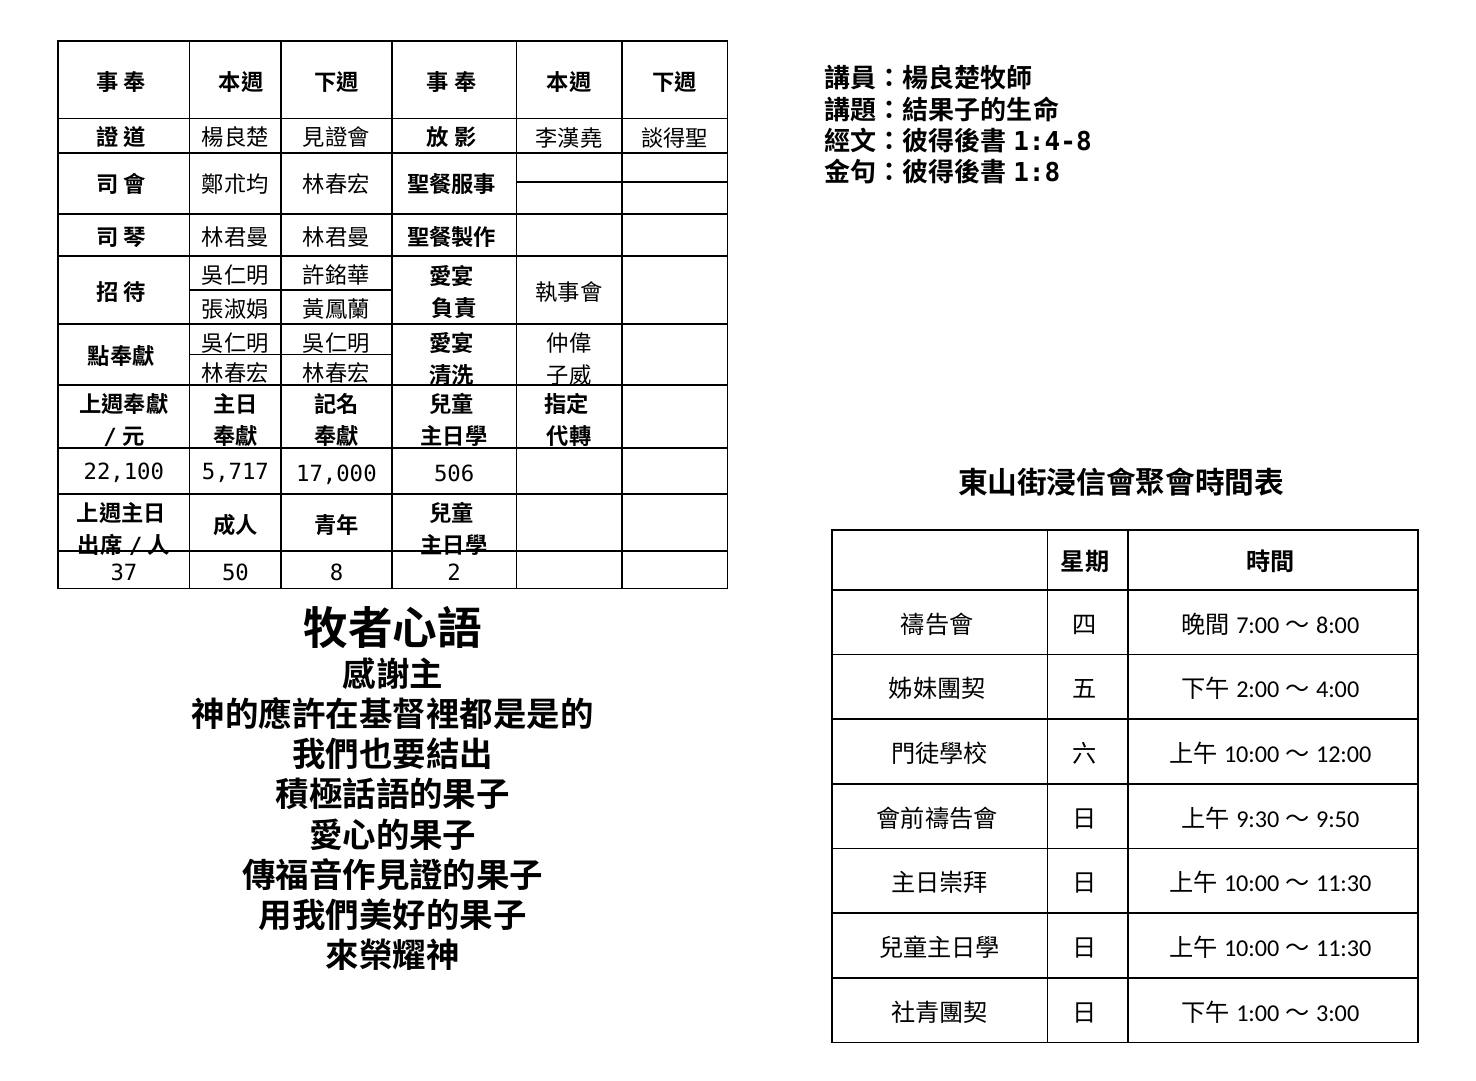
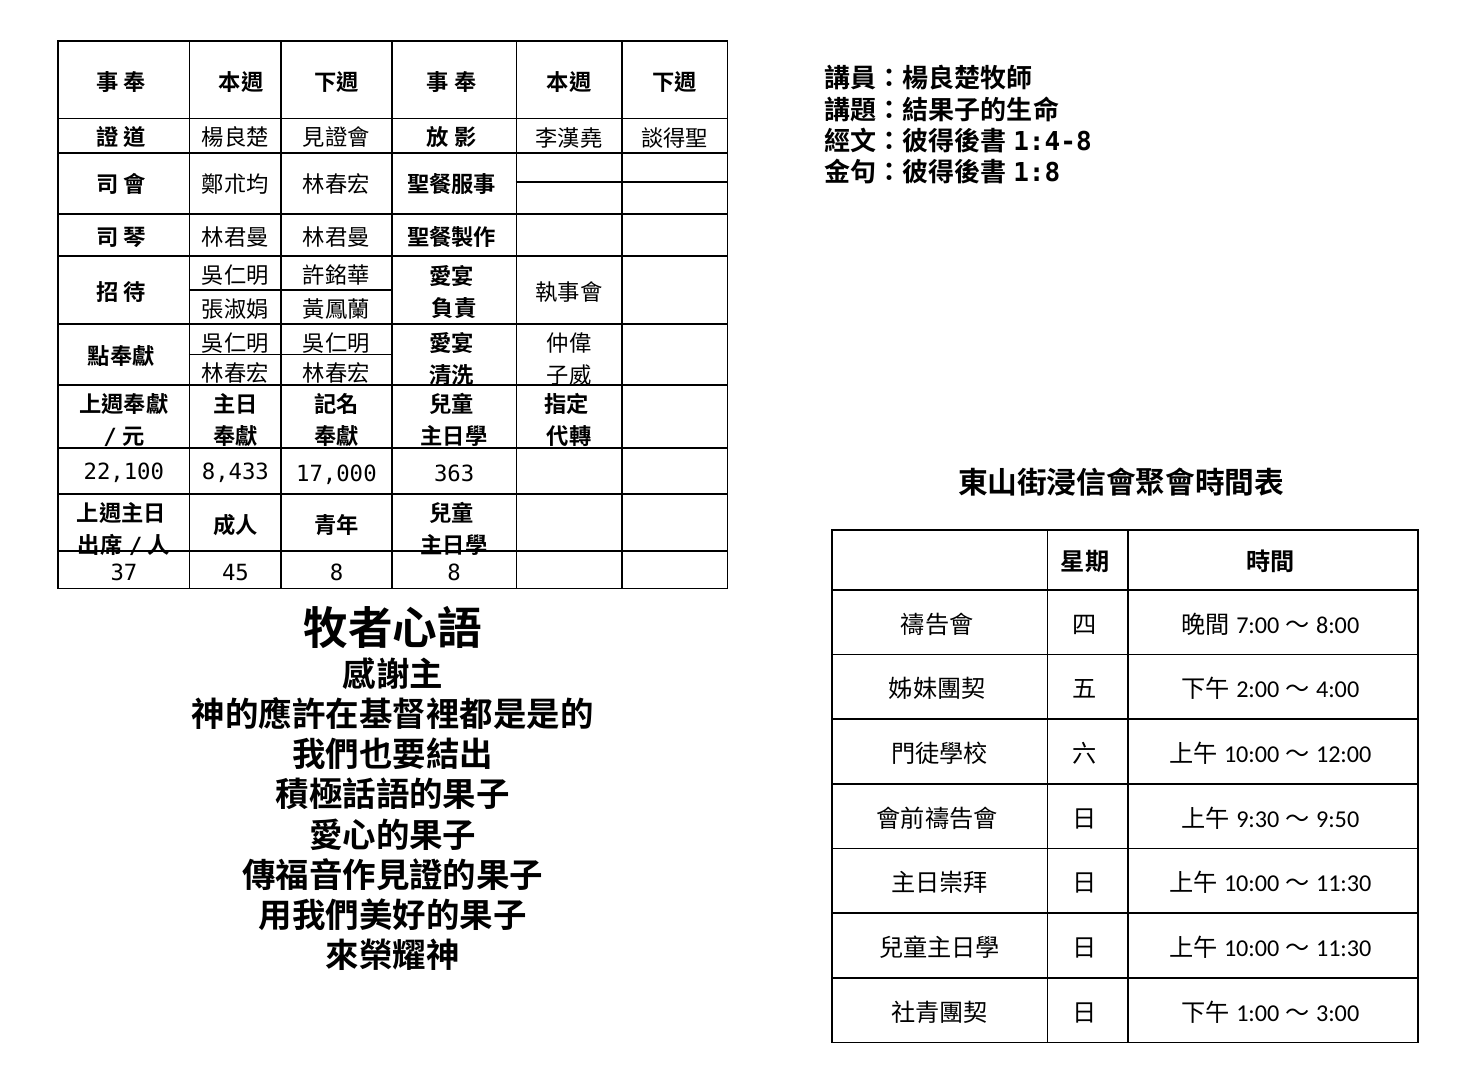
5,717: 5,717 -> 8,433 (235, 472)
506: 506 -> 363 (454, 474)
50: 50 -> 45 (235, 572)
8 2: 2 -> 8 (454, 572)
